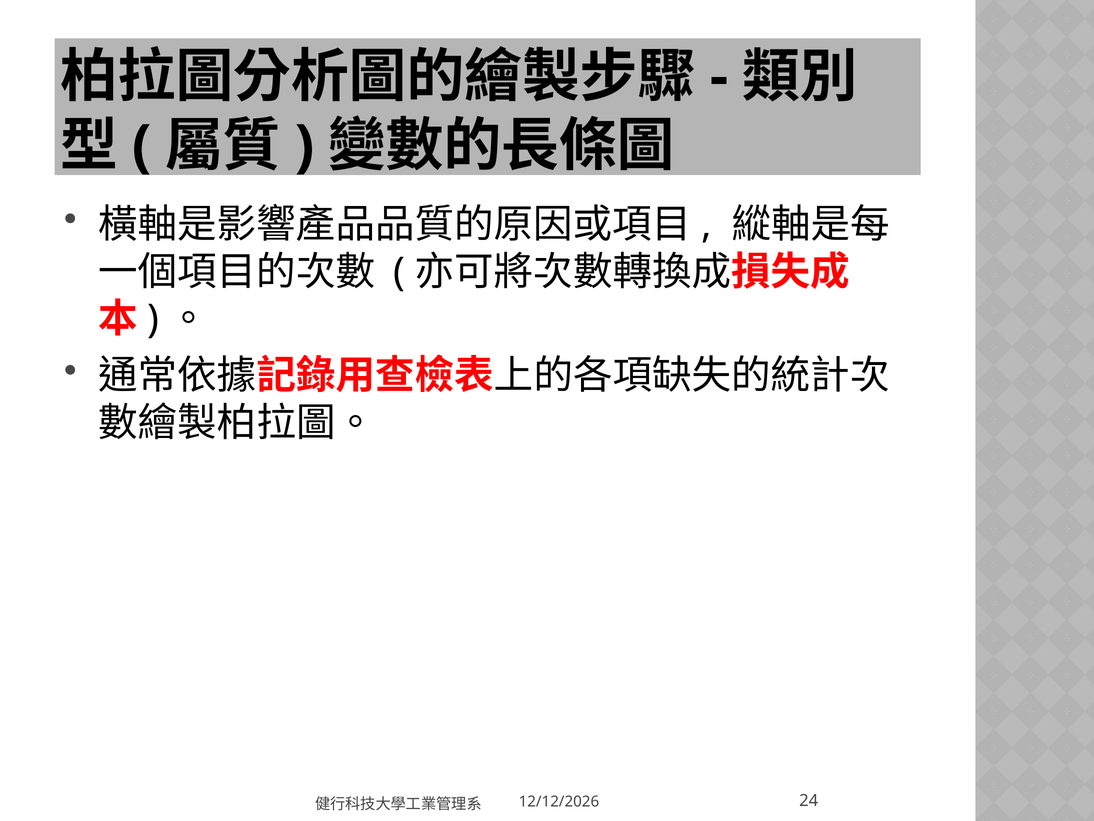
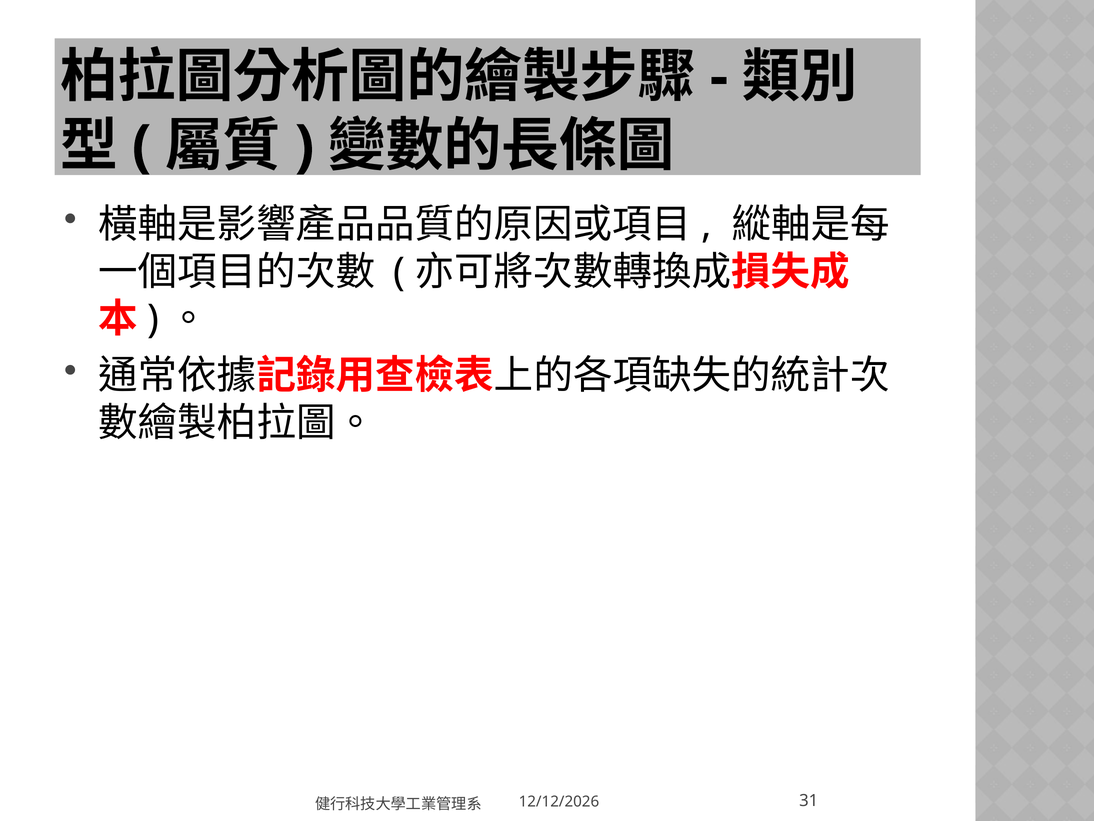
24: 24 -> 31 (809, 800)
